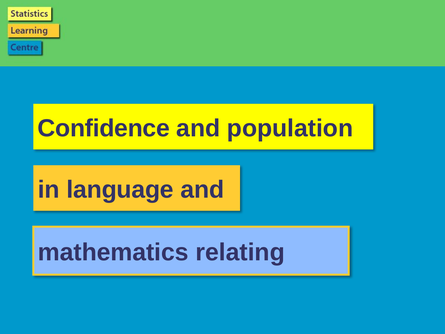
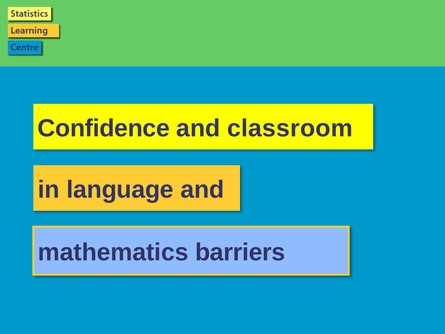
population: population -> classroom (290, 128)
relating: relating -> barriers (240, 252)
